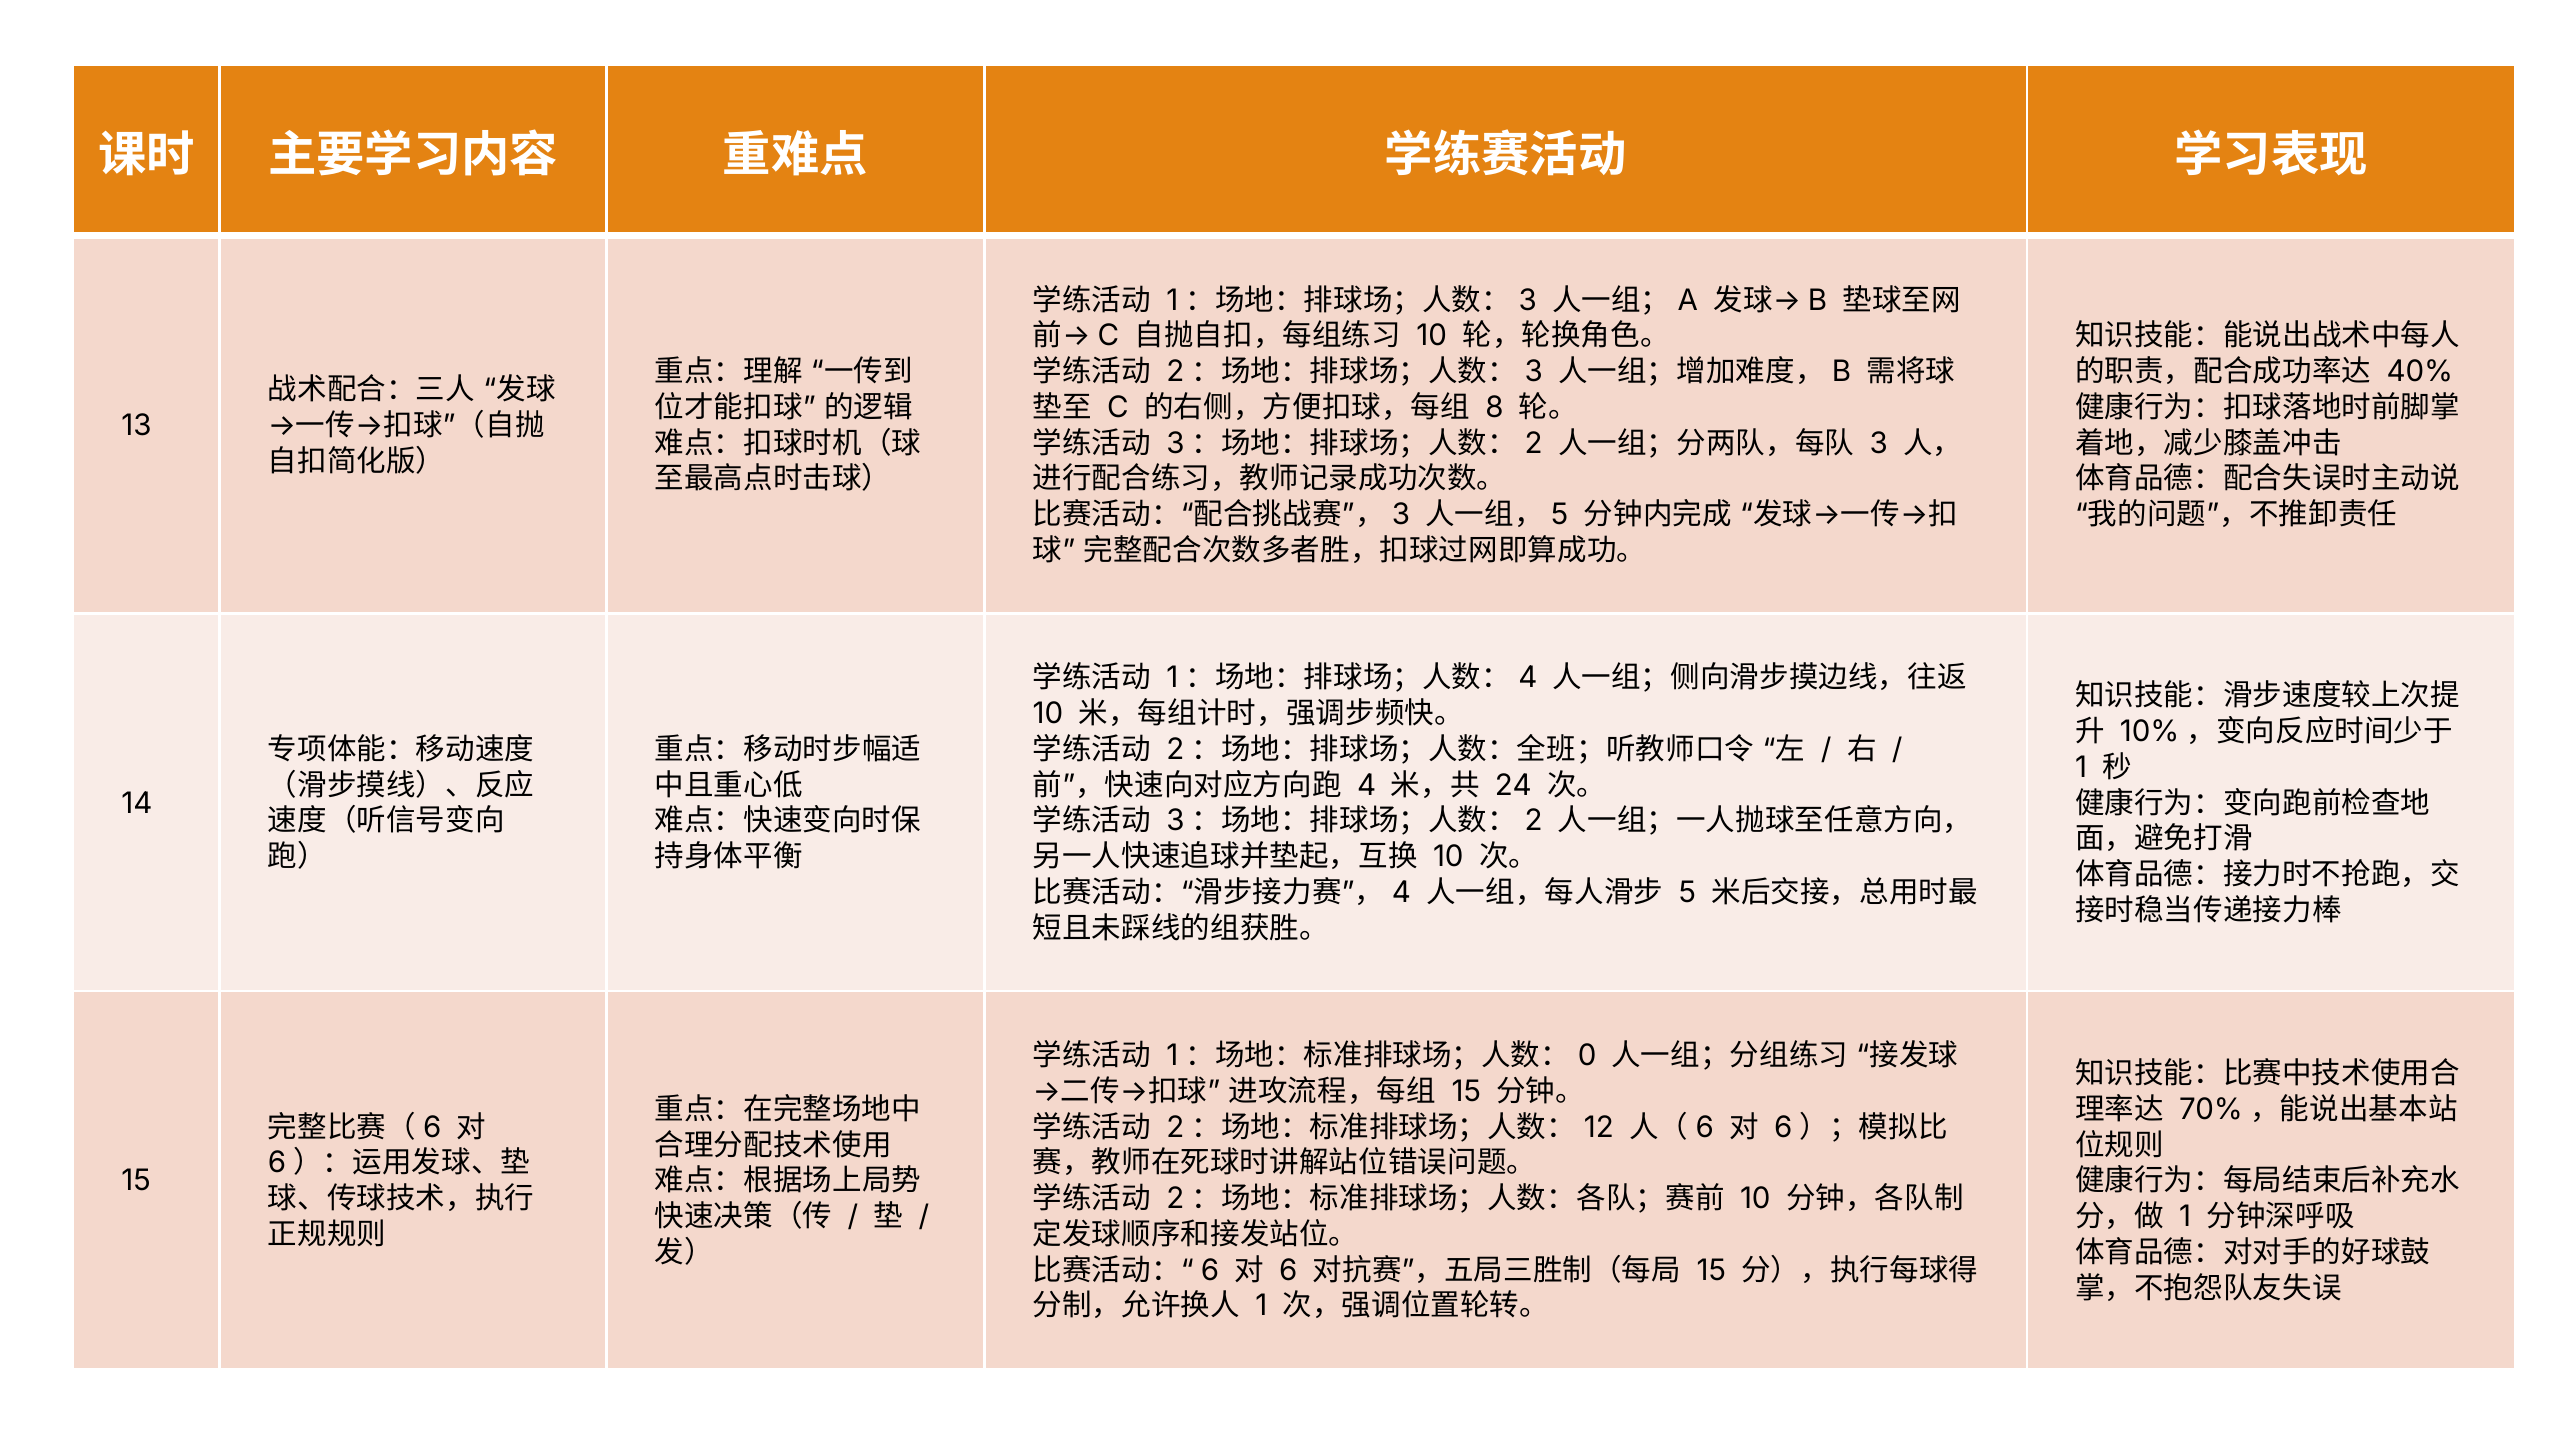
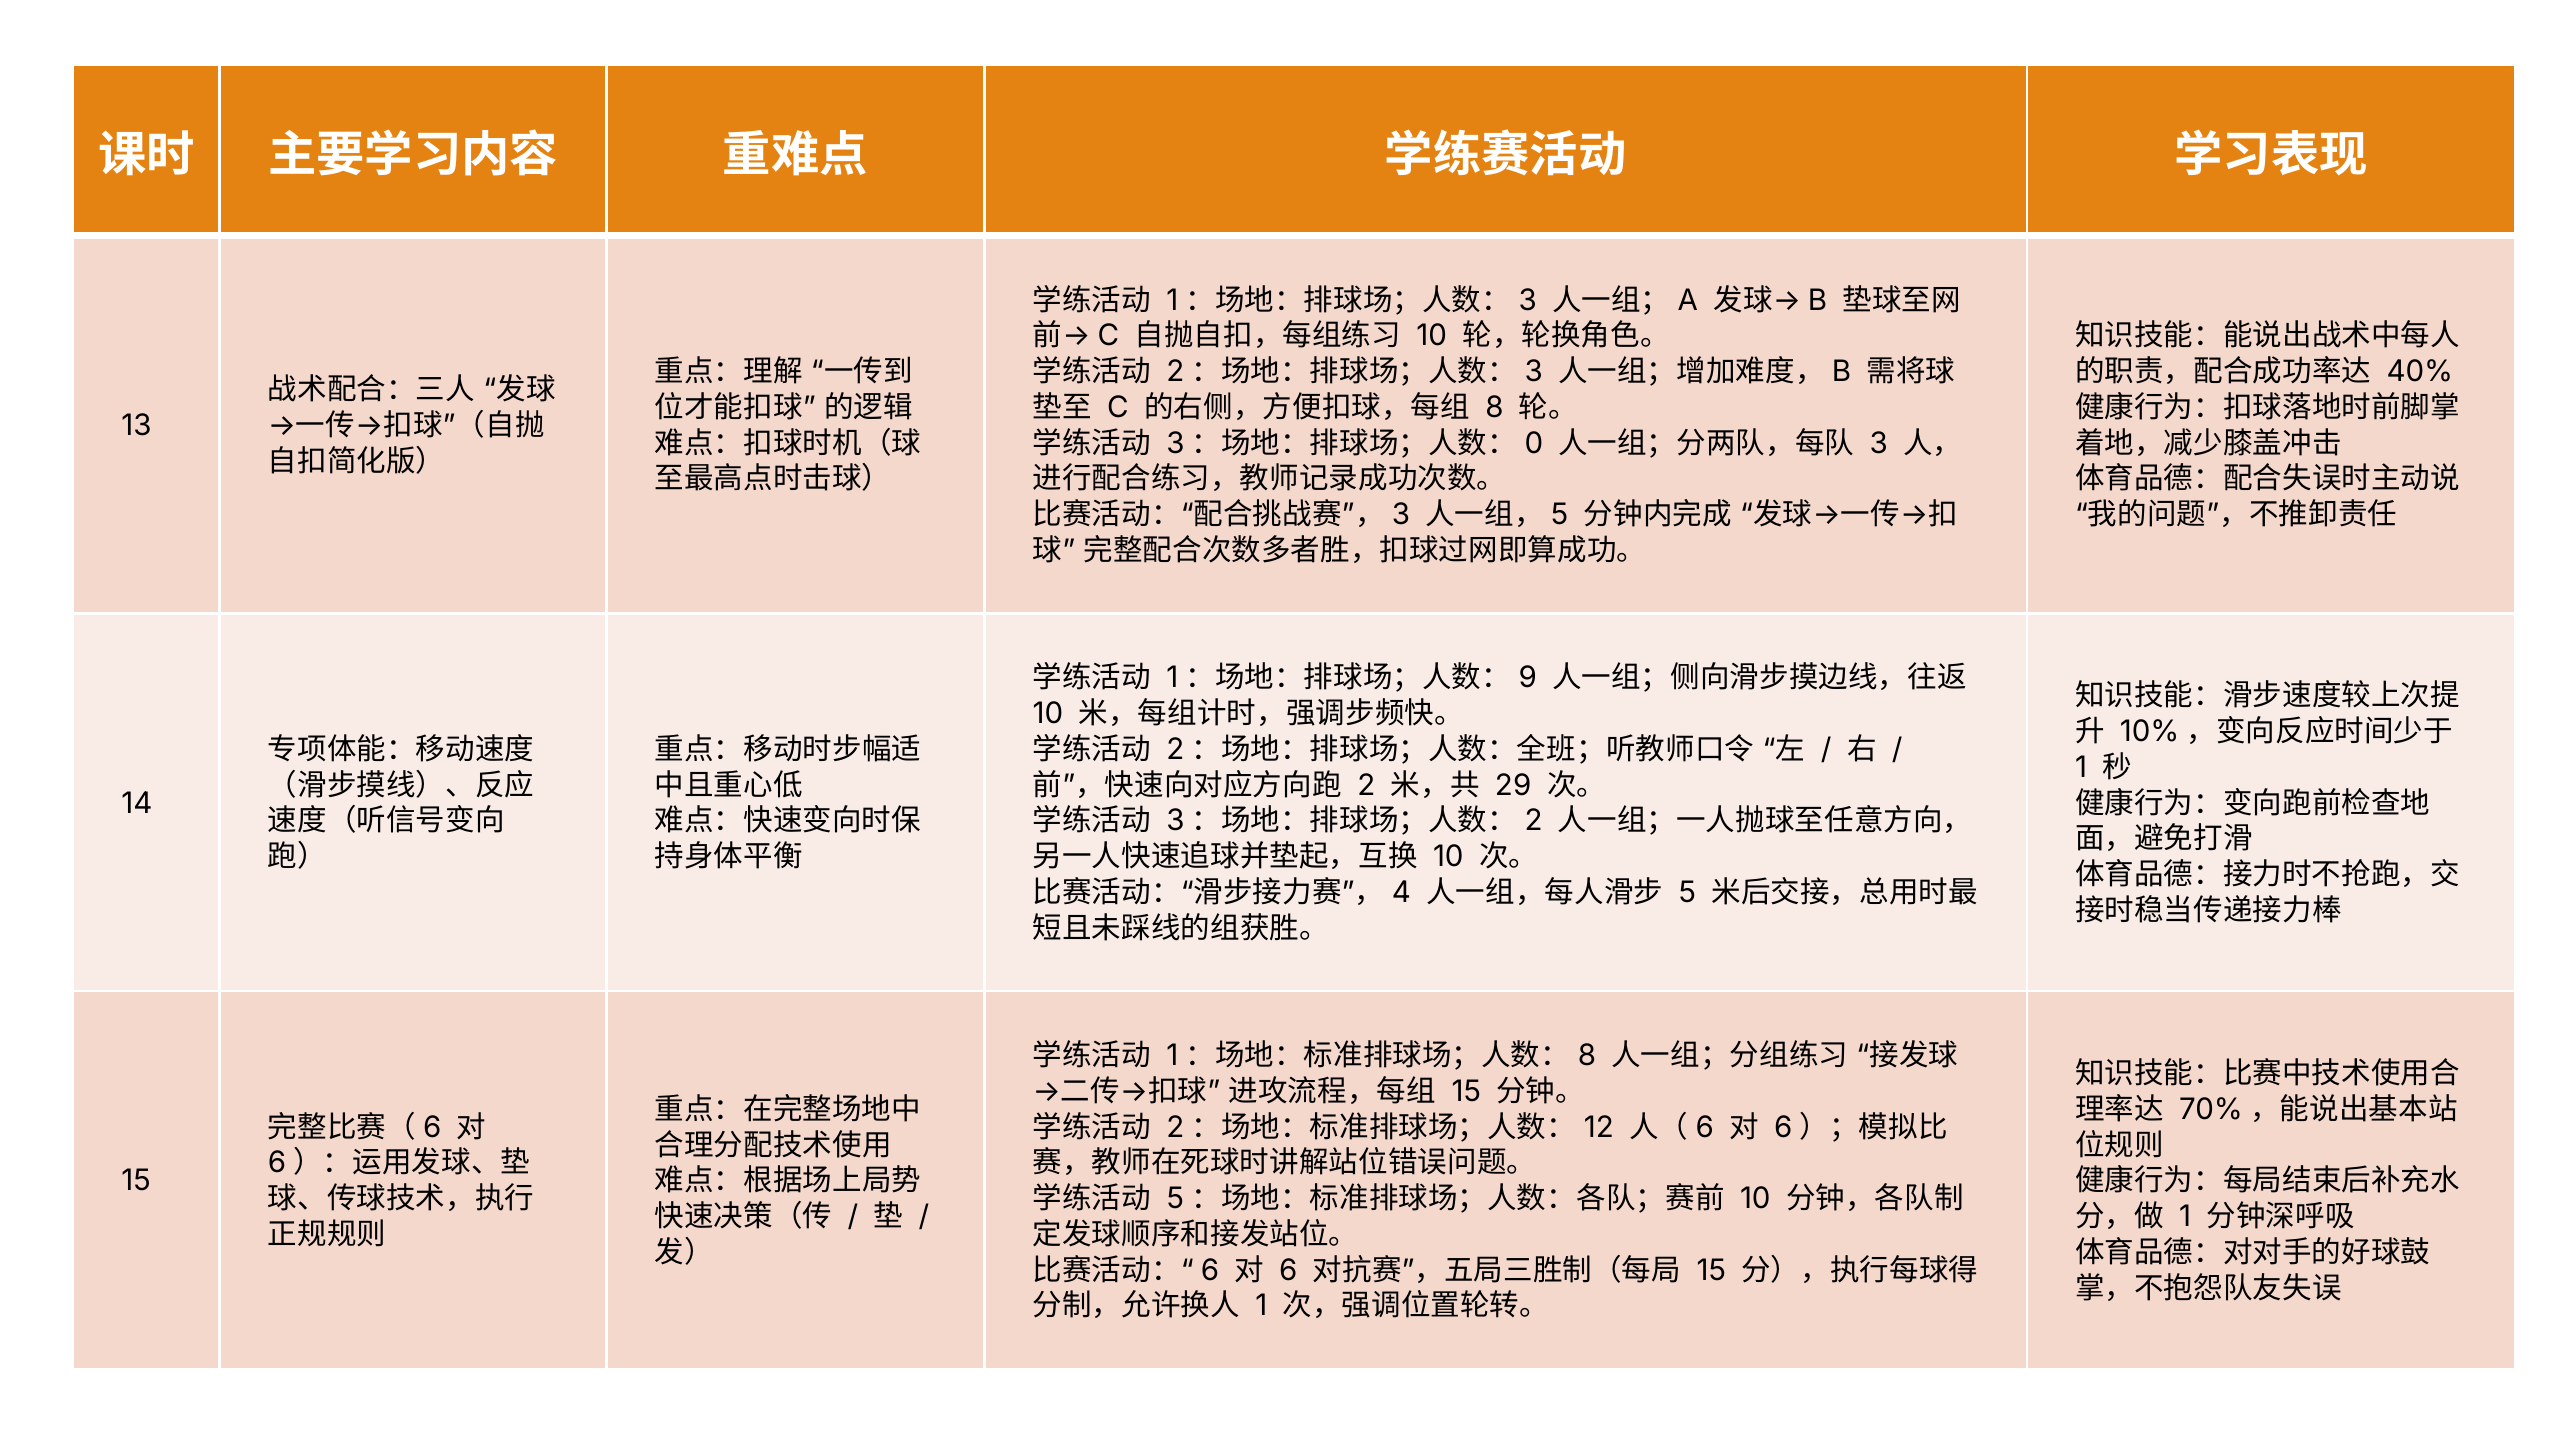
2: 2 -> 0 (1534, 443)
4: 4 -> 9 (1528, 678)
4: 4 -> 2 (1366, 785)
24: 24 -> 29 (1513, 785)
0: 0 -> 8 (1587, 1056)
2: 2 -> 5 (1175, 1199)
